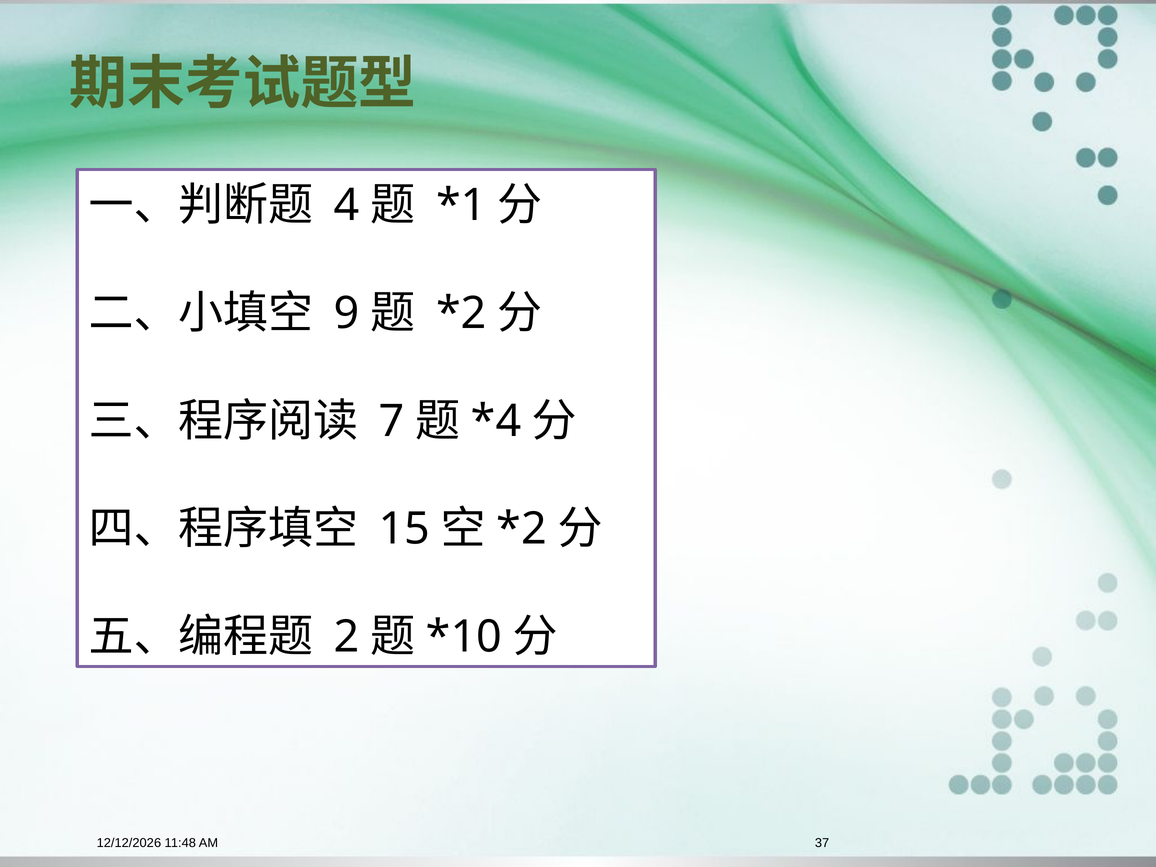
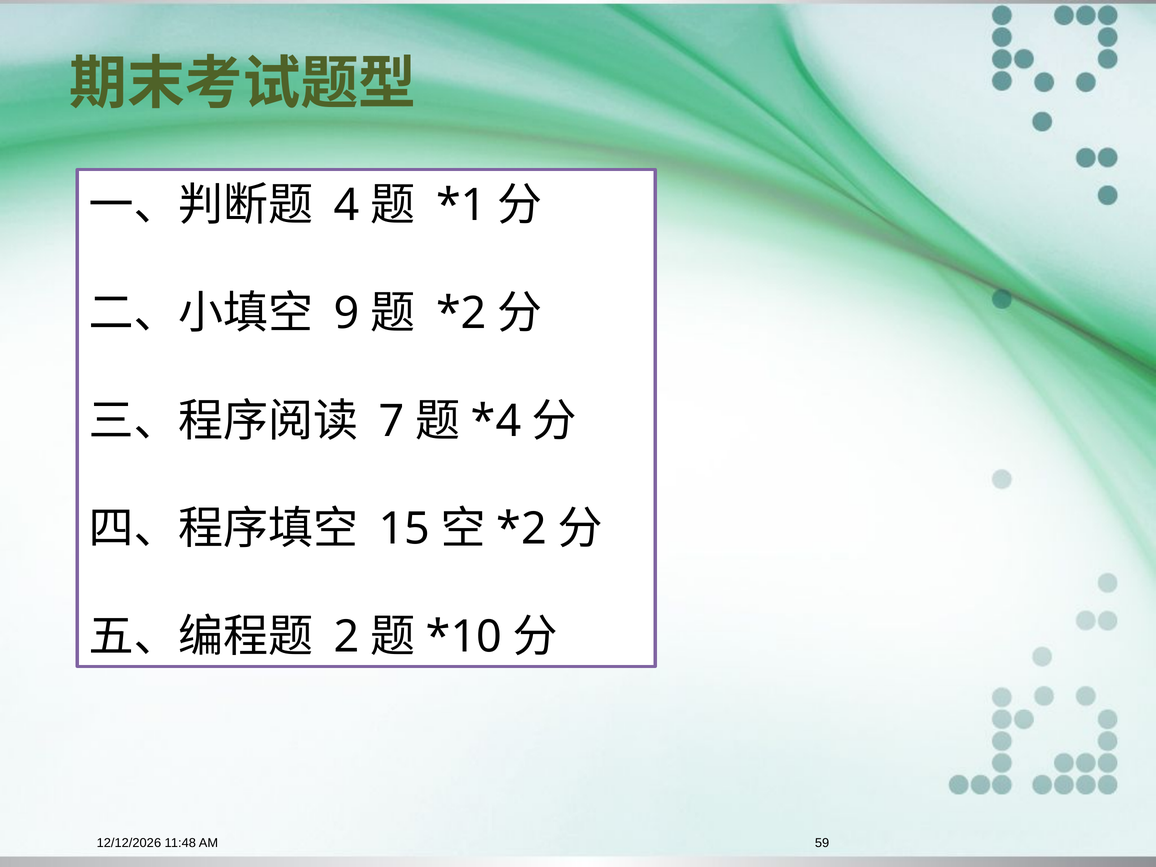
37: 37 -> 59 (822, 843)
